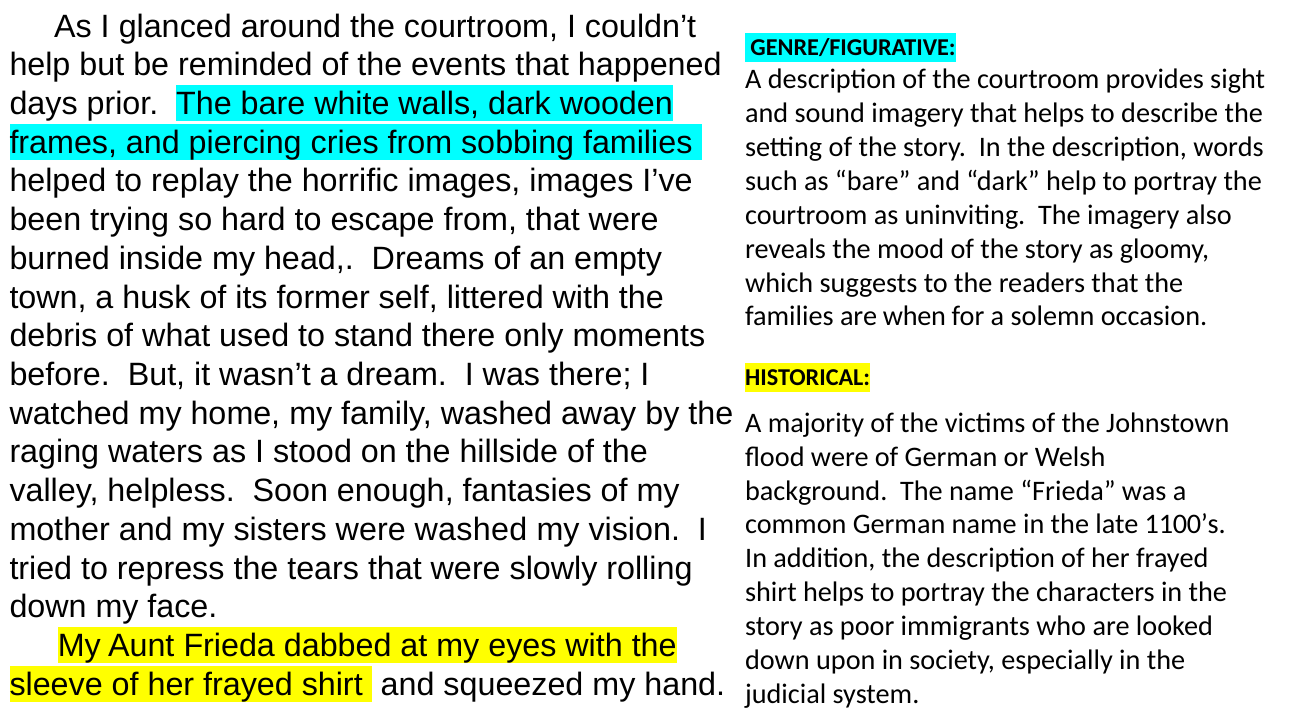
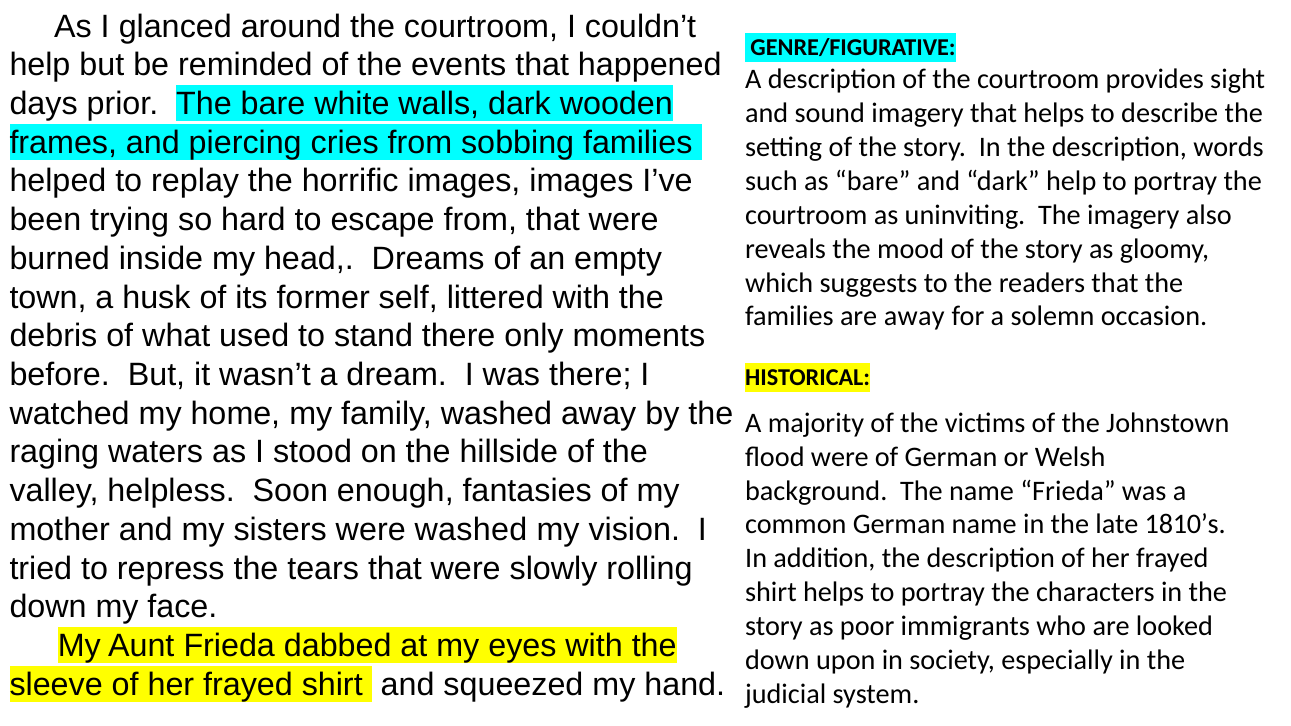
are when: when -> away (914, 317)
1100’s: 1100’s -> 1810’s (1185, 525)
